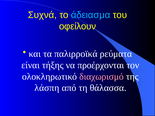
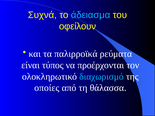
τήξης: τήξης -> τύπος (53, 65)
διαχωρισμό colour: pink -> light blue (102, 77)
λάσπη: λάσπη -> οποίες (47, 88)
